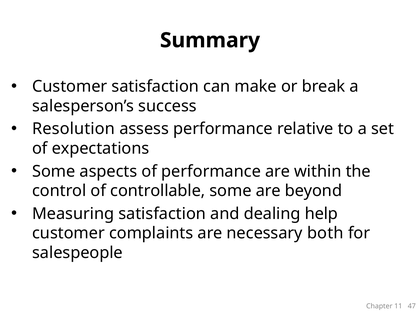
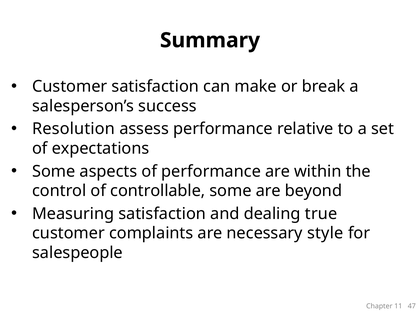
help: help -> true (321, 214)
both: both -> style (325, 233)
